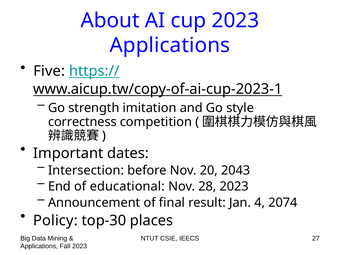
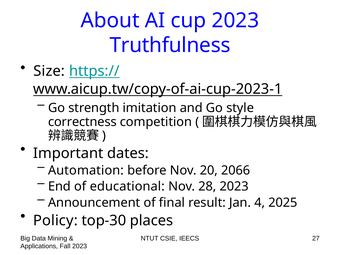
Applications: Applications -> Truthfulness (170, 45)
Five: Five -> Size (49, 71)
Intersection: Intersection -> Automation (86, 170)
2043: 2043 -> 2066 (236, 170)
2074: 2074 -> 2025 (283, 203)
